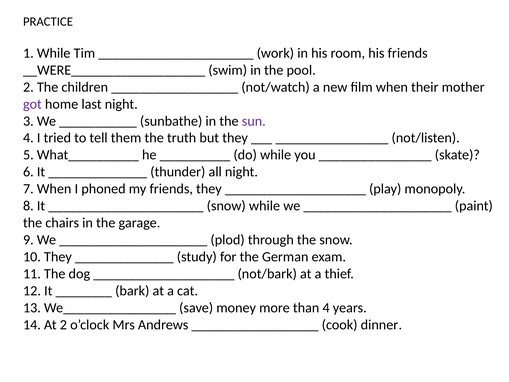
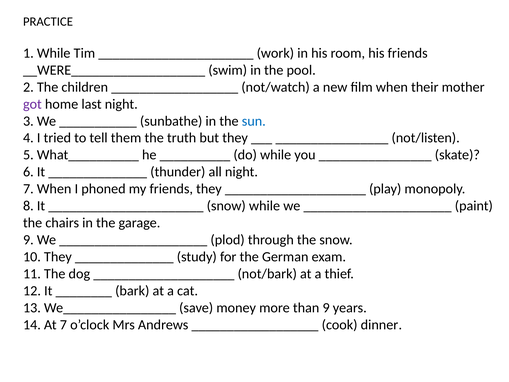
sun colour: purple -> blue (254, 121)
than 4: 4 -> 9 (326, 308)
At 2: 2 -> 7 (63, 325)
